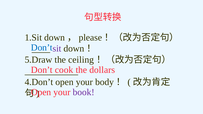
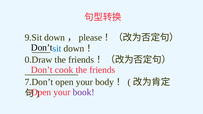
1.Sit: 1.Sit -> 9.Sit (33, 37)
Don’t colour: blue -> black (42, 48)
sit colour: purple -> blue (57, 49)
5.Draw: 5.Draw -> 0.Draw (38, 60)
ceiling: ceiling -> friends (81, 60)
dollars: dollars -> friends (102, 70)
4.Don’t: 4.Don’t -> 7.Don’t (39, 82)
